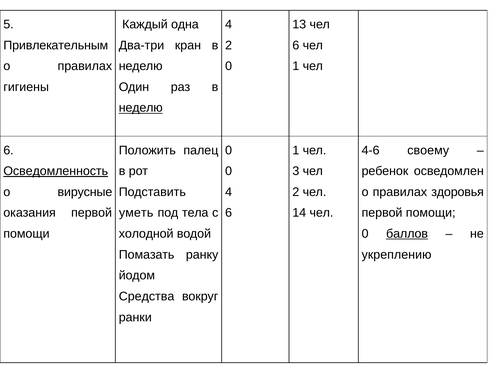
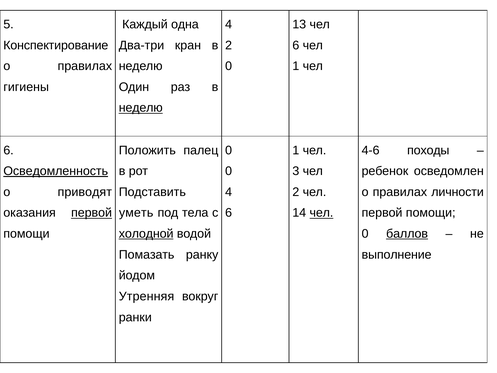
Привлекательным: Привлекательным -> Конспектирование (56, 45)
своему: своему -> походы (428, 150)
вирусные: вирусные -> приводят (85, 192)
здоровья: здоровья -> личности (458, 192)
первой underline: none -> present (92, 213)
чел underline: none -> present (321, 213)
холодной underline: none -> present (146, 234)
укреплению: укреплению -> выполнение (397, 254)
Средства: Средства -> Утренняя (147, 296)
